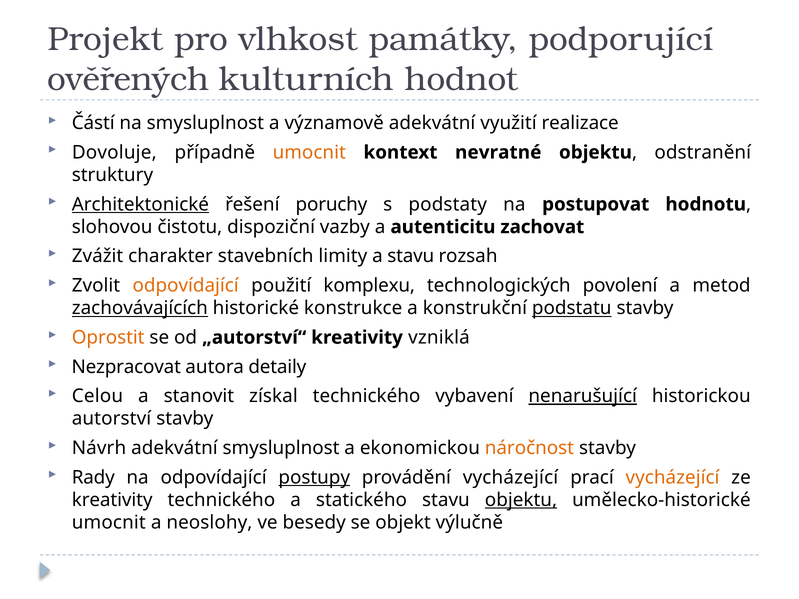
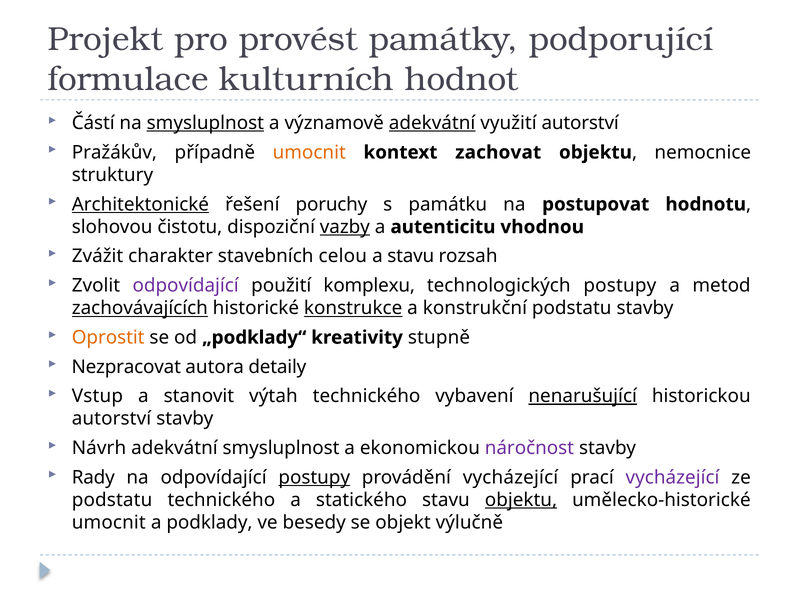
vlhkost: vlhkost -> provést (298, 40)
ověřených: ověřených -> formulace (128, 79)
smysluplnost underline: none -> present (205, 123)
adekvátní underline: none -> present (432, 123)
využití realizace: realizace -> autorství (580, 123)
Dovoluje: Dovoluje -> Pražákův (114, 152)
nevratné: nevratné -> zachovat (498, 152)
odstranění: odstranění -> nemocnice (703, 152)
podstaty: podstaty -> památku (448, 204)
vazby underline: none -> present (345, 227)
zachovat: zachovat -> vhodnou (542, 227)
limity: limity -> celou (343, 256)
odpovídající colour: orange -> purple (186, 286)
technologických povolení: povolení -> postupy (620, 286)
konstrukce underline: none -> present (353, 308)
podstatu underline: present -> none (572, 308)
„autorství“: „autorství“ -> „podklady“ (254, 338)
vzniklá: vzniklá -> stupně (439, 338)
Celou: Celou -> Vstup (97, 396)
získal: získal -> výtah (273, 396)
náročnost colour: orange -> purple (529, 448)
vycházející colour: orange -> purple (673, 478)
kreativity: kreativity -> podstatu (112, 500)
neoslohy: neoslohy -> podklady (209, 523)
